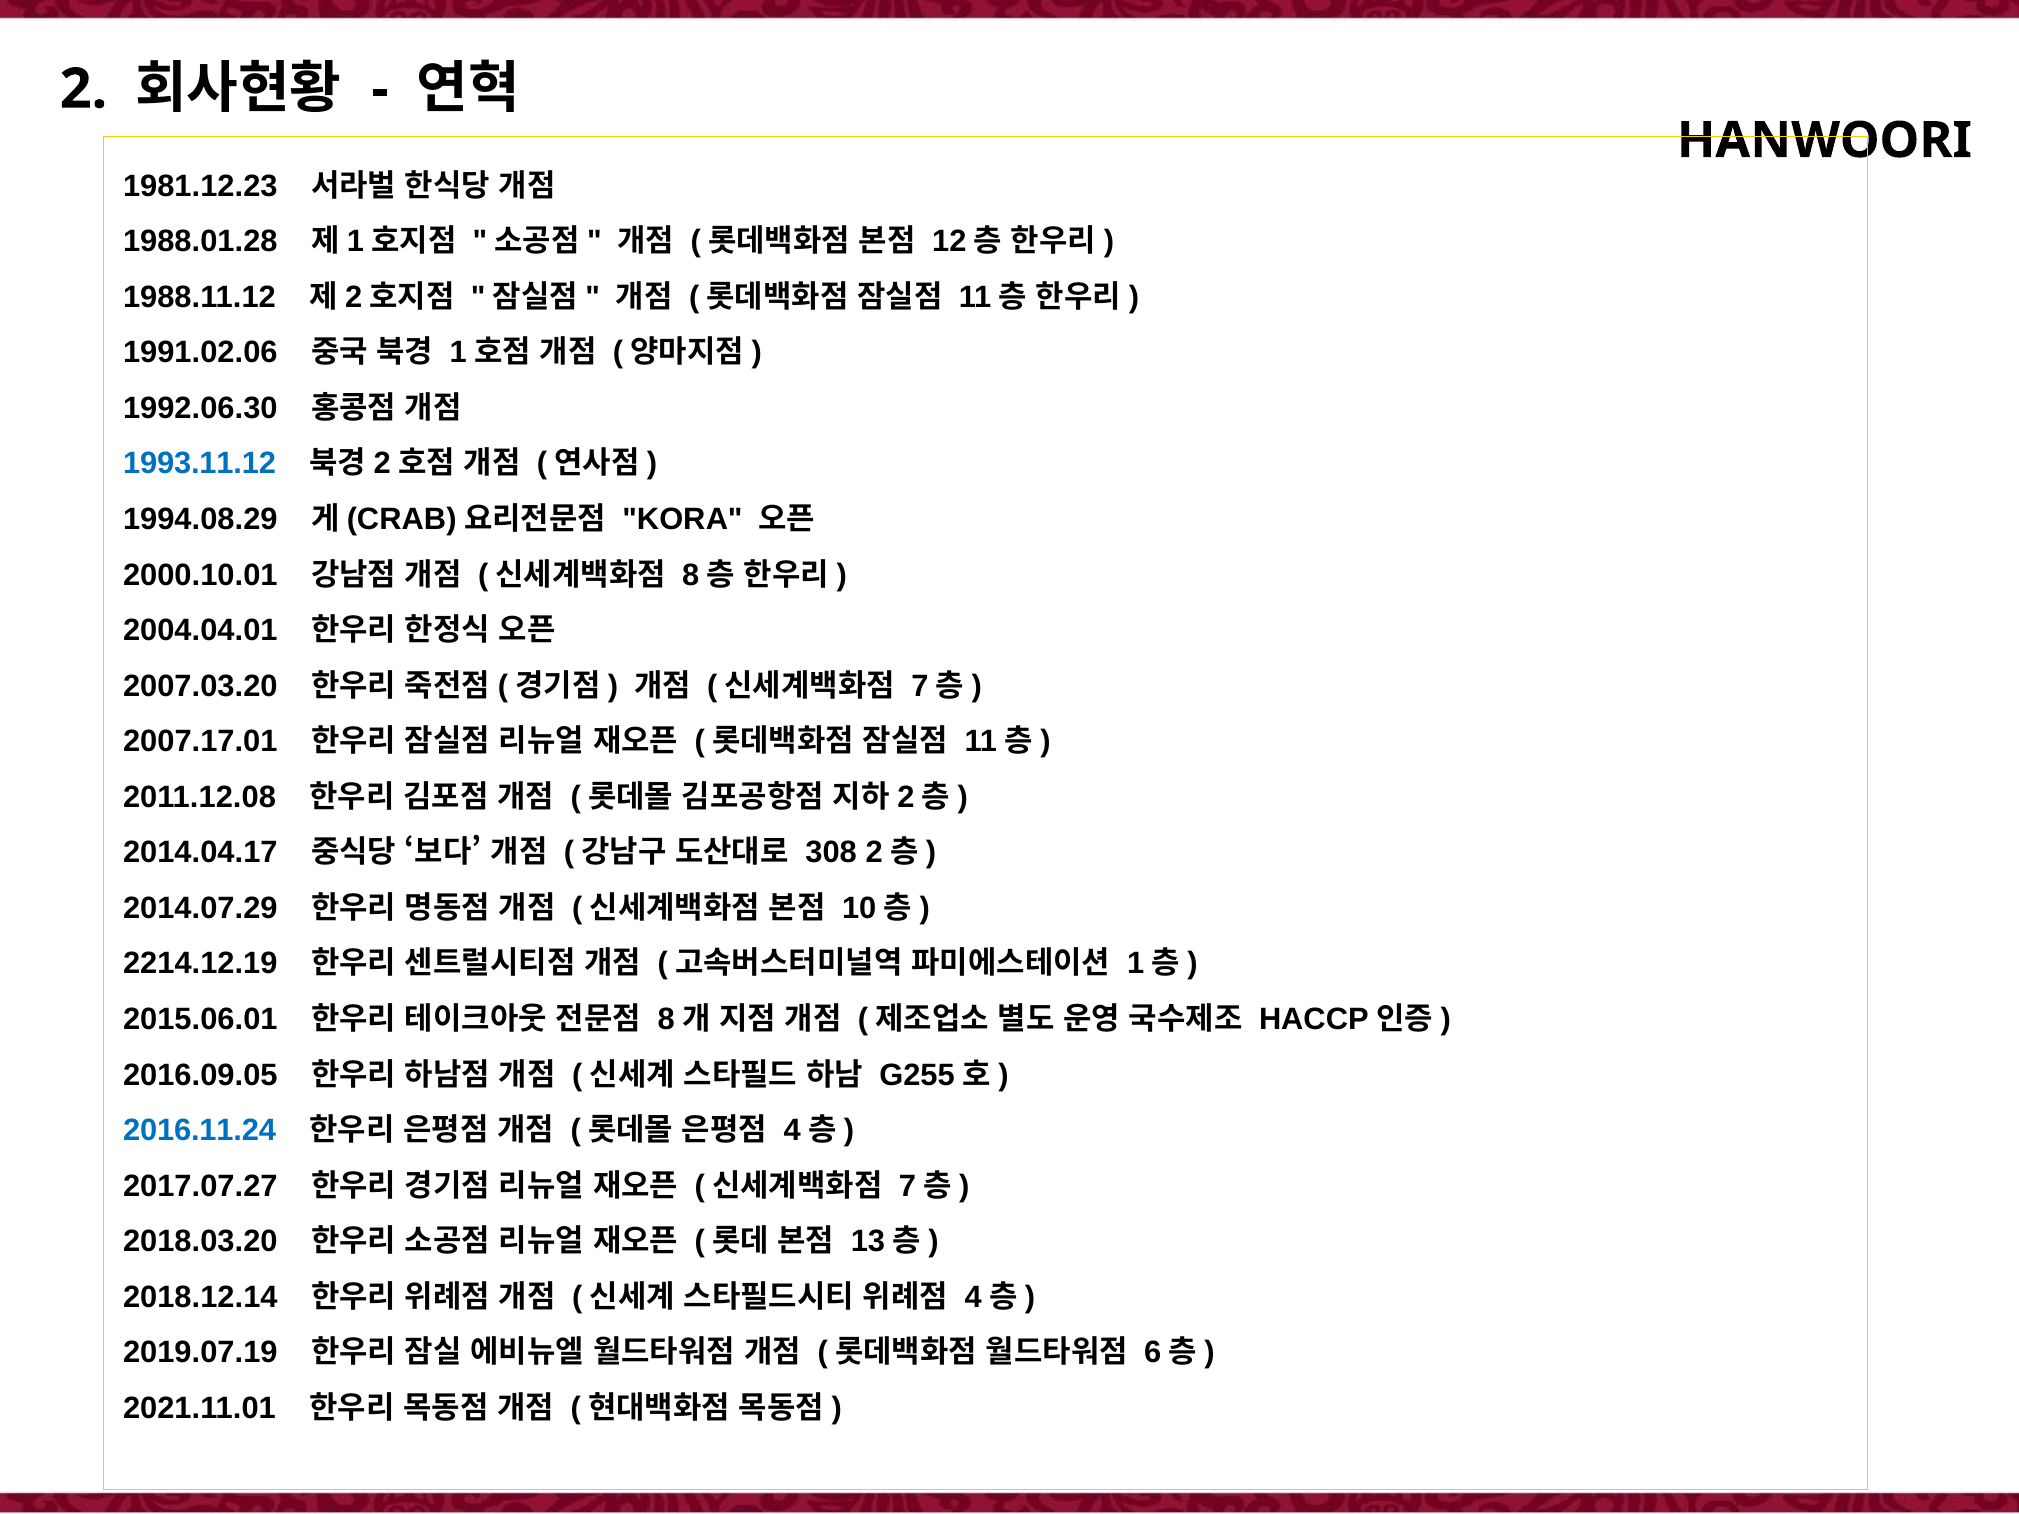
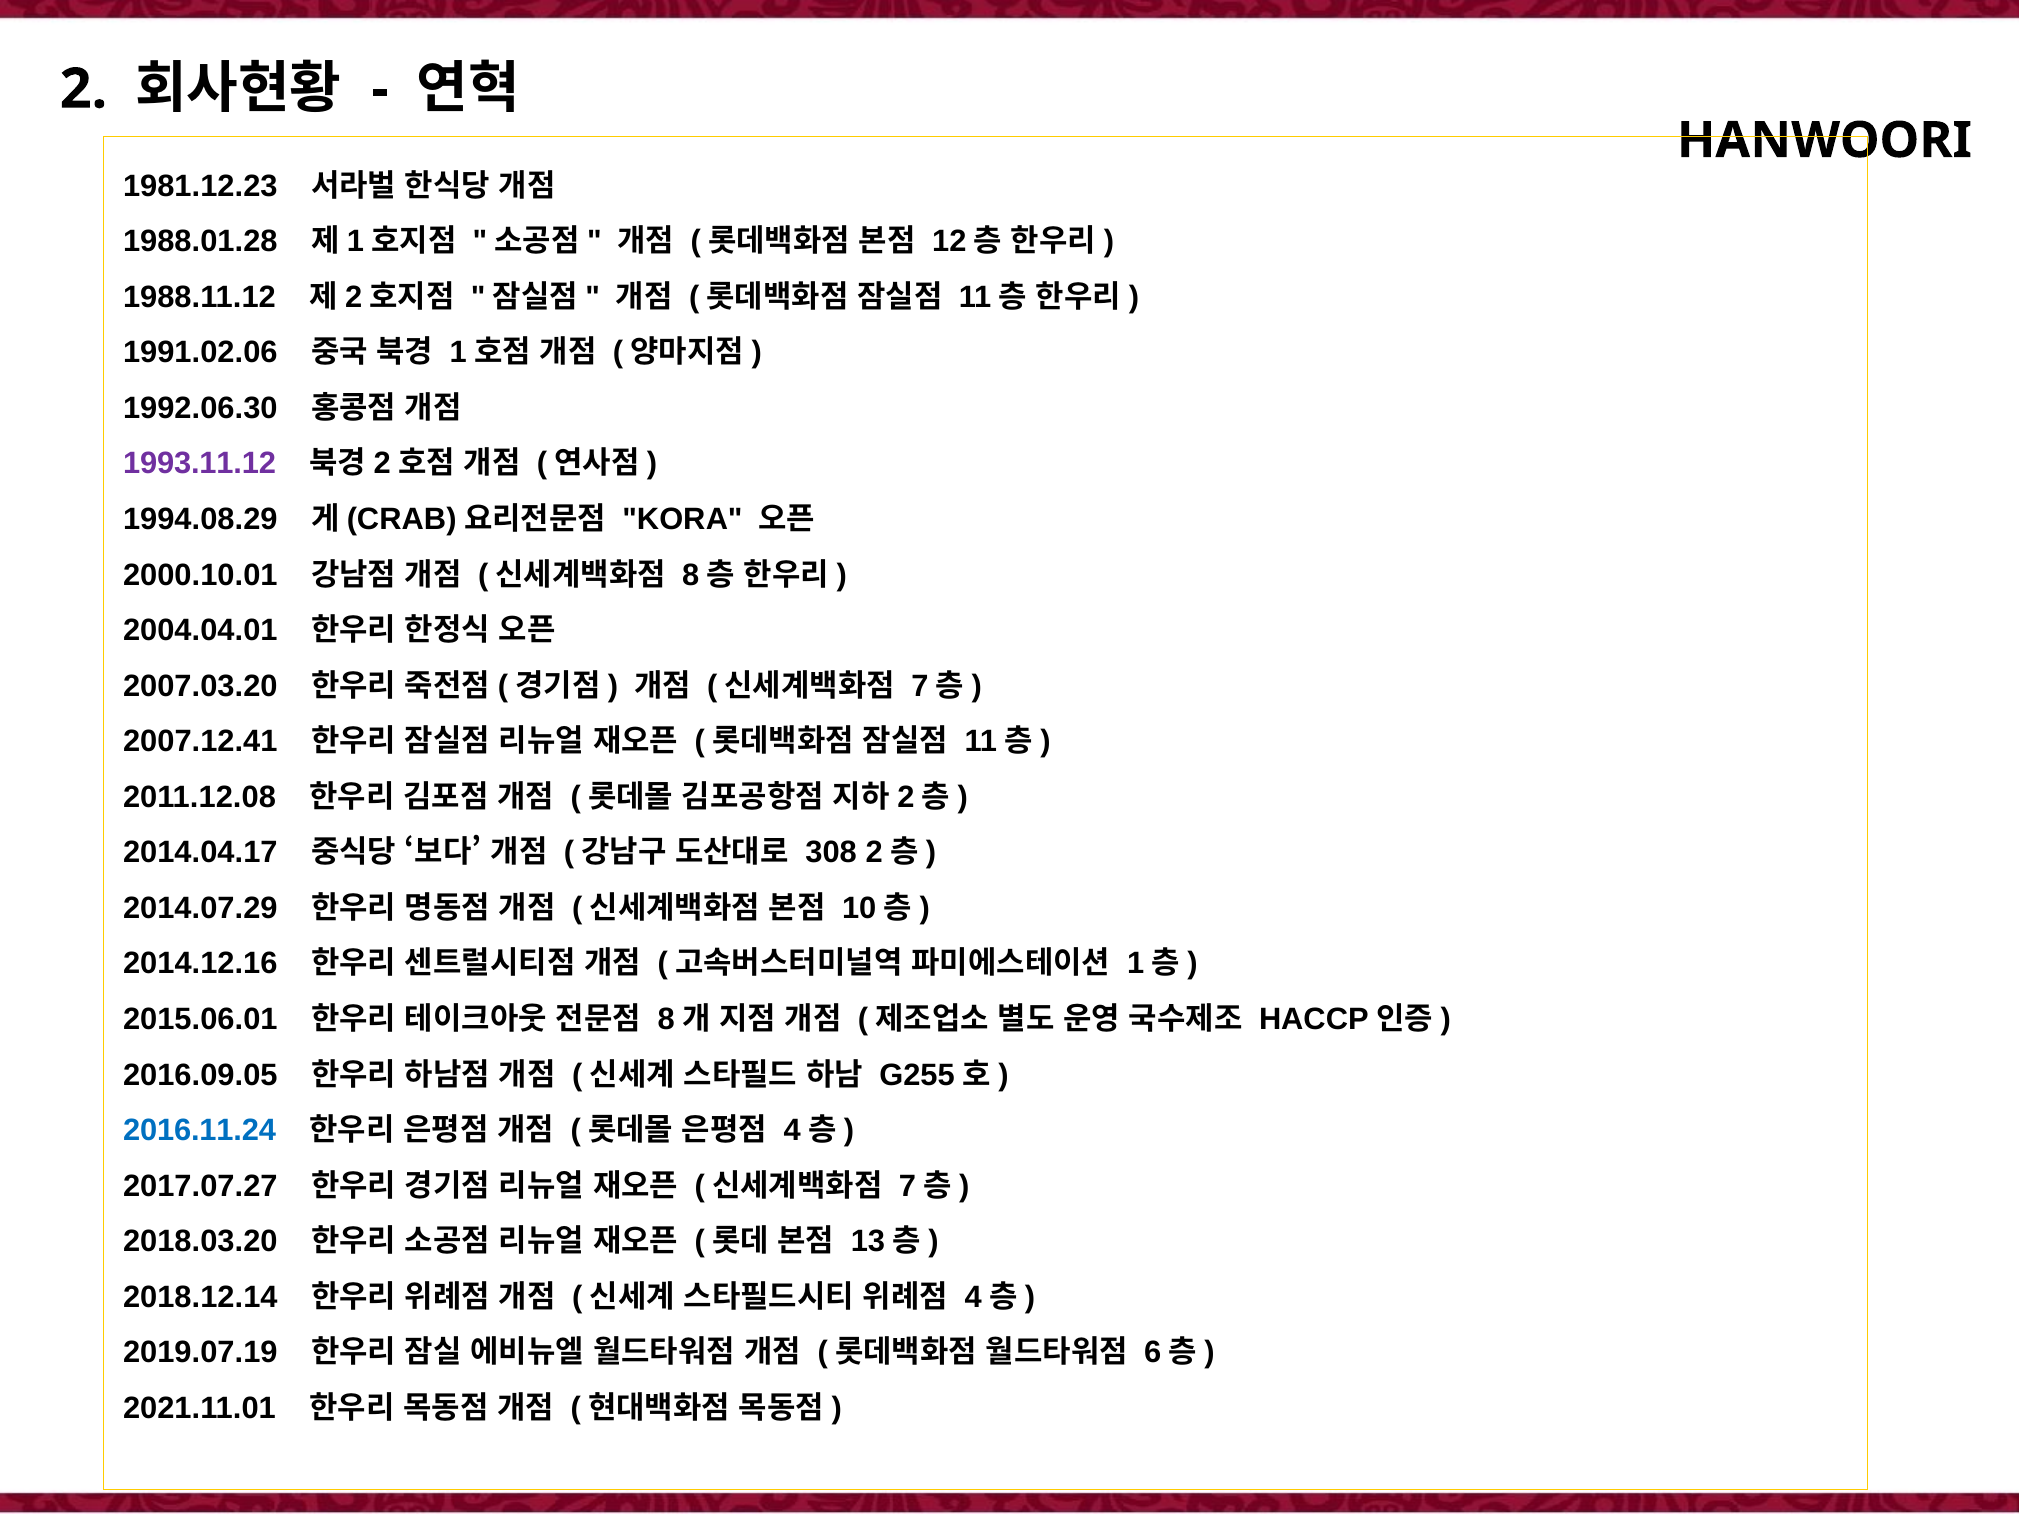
1993.11.12 colour: blue -> purple (200, 464)
2007.17.01: 2007.17.01 -> 2007.12.41 (200, 742)
2214.12.19: 2214.12.19 -> 2014.12.16 (200, 964)
